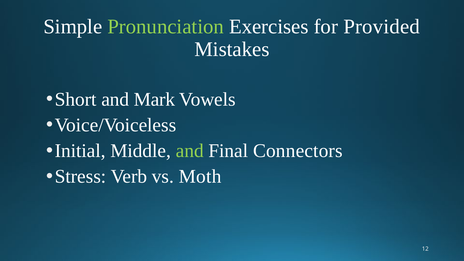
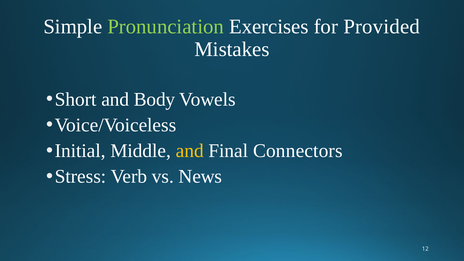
Mark: Mark -> Body (155, 99)
and colour: light green -> yellow (190, 151)
Moth: Moth -> News (200, 176)
